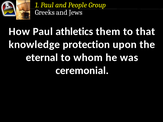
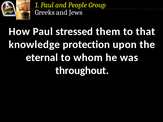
athletics: athletics -> stressed (74, 32)
ceremonial: ceremonial -> throughout (82, 71)
